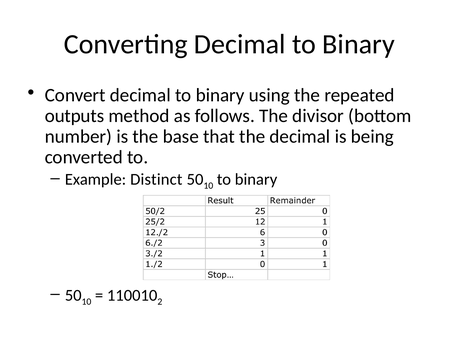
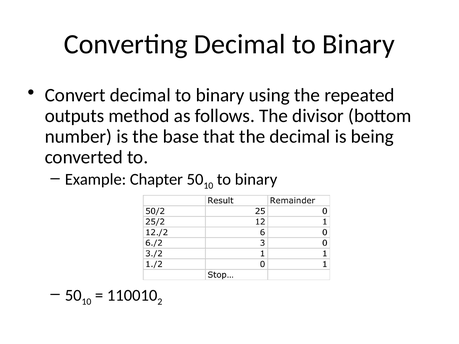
Distinct: Distinct -> Chapter (156, 180)
